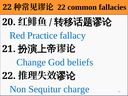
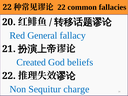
Practice: Practice -> General (42, 35)
Change: Change -> Created (31, 62)
